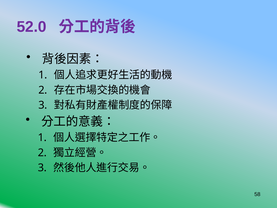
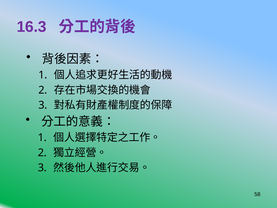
52.0: 52.0 -> 16.3 (32, 27)
